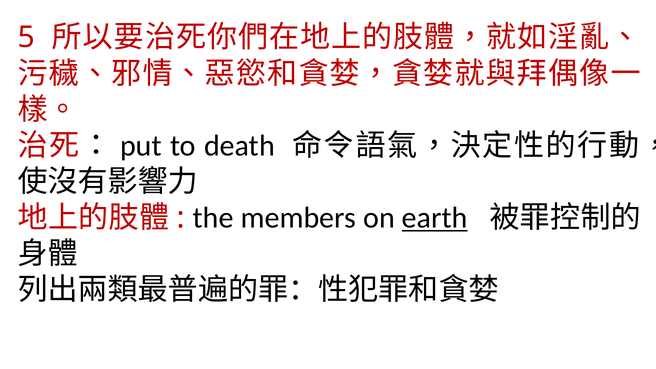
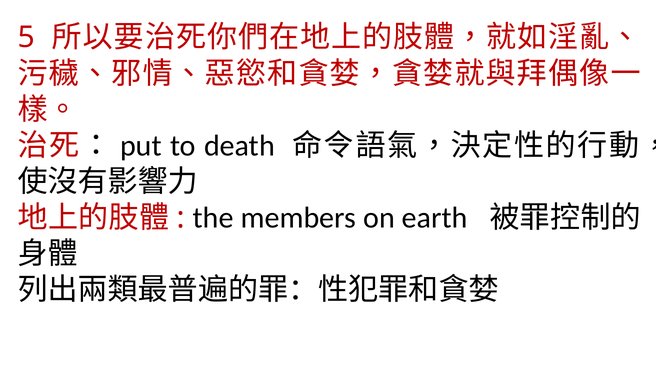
earth underline: present -> none (435, 218)
